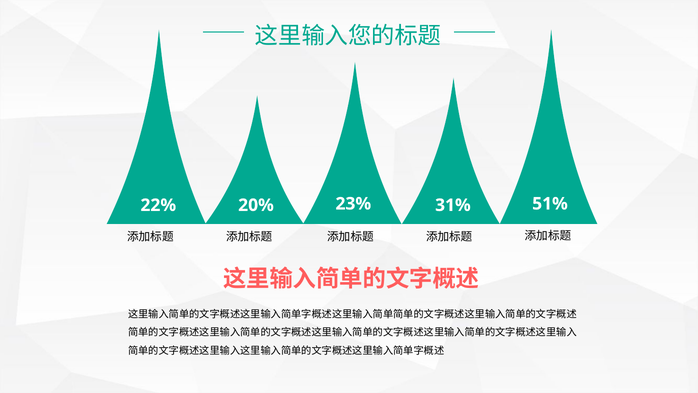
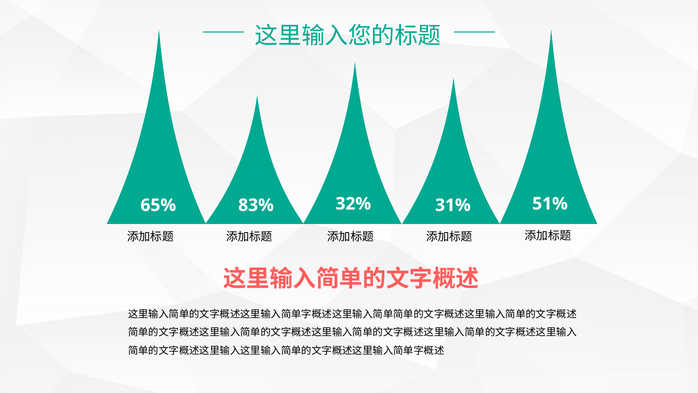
23%: 23% -> 32% (353, 204)
22%: 22% -> 65% (158, 205)
20%: 20% -> 83% (256, 205)
